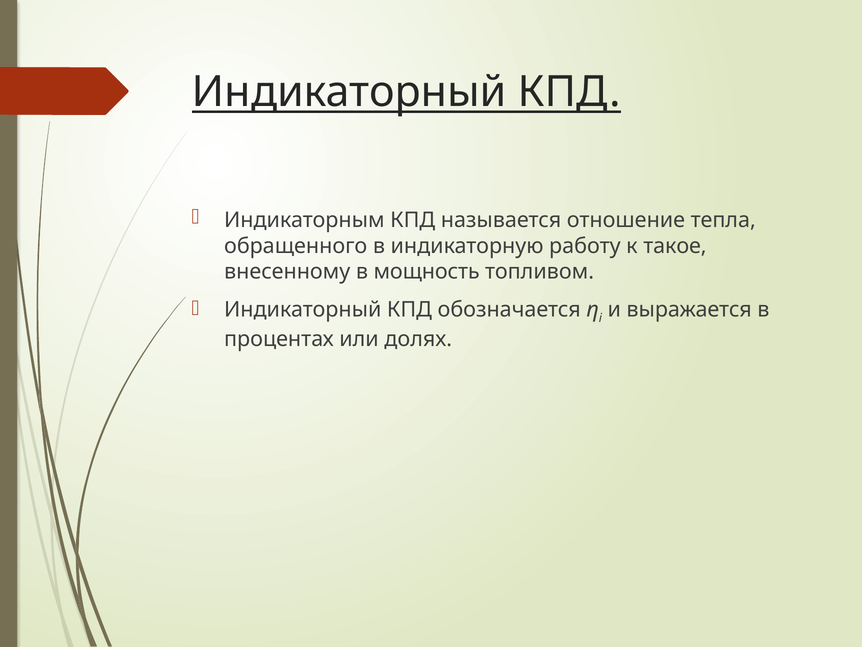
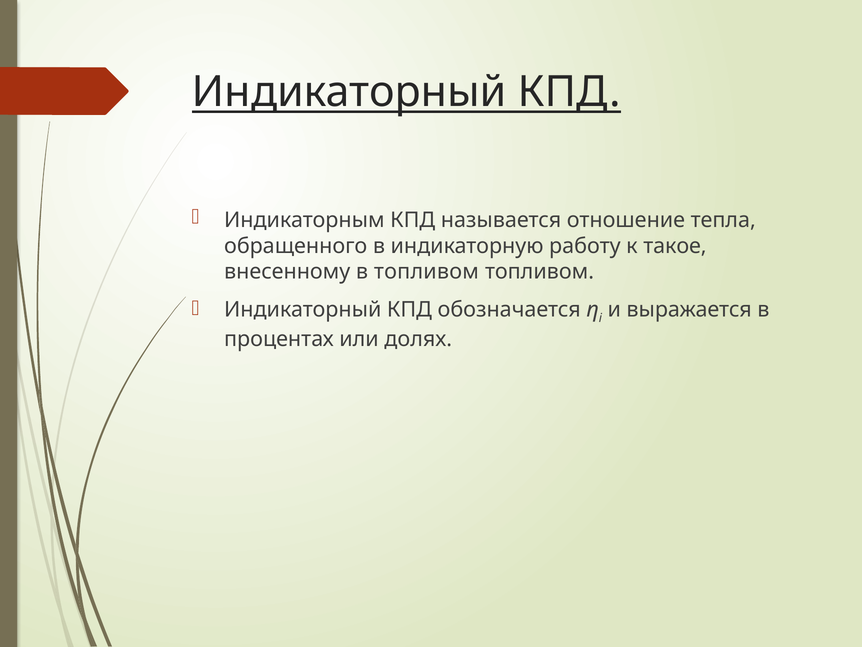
в мощность: мощность -> топливом (426, 272)
